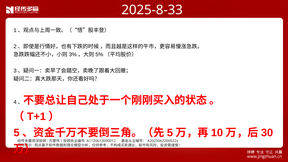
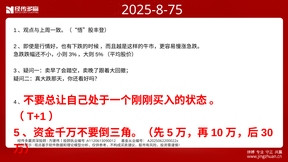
2025-8-33: 2025-8-33 -> 2025-8-75 (152, 10)
